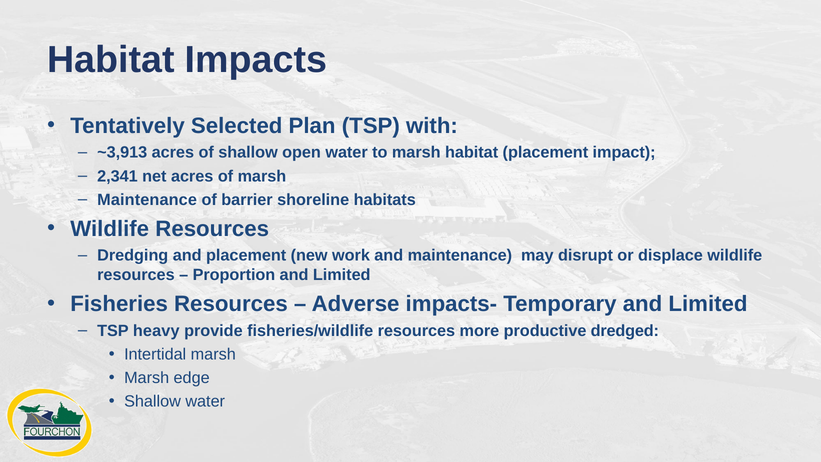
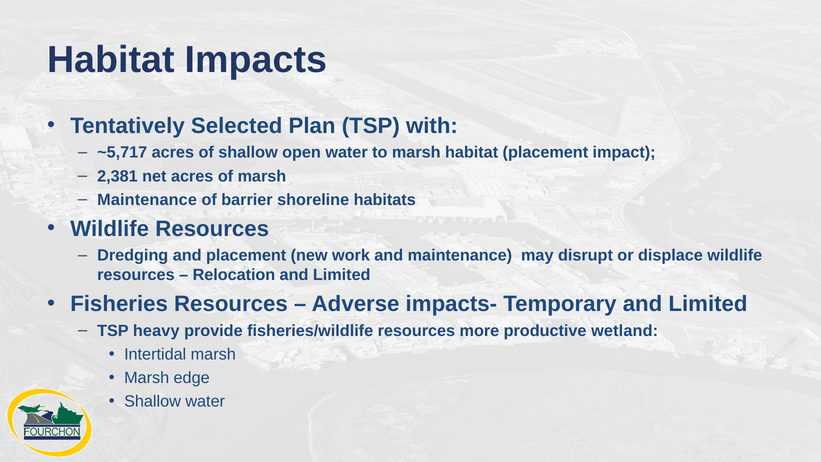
~3,913: ~3,913 -> ~5,717 (122, 152)
2,341: 2,341 -> 2,381 (117, 176)
Proportion: Proportion -> Relocation (234, 275)
dredged: dredged -> wetland (625, 331)
